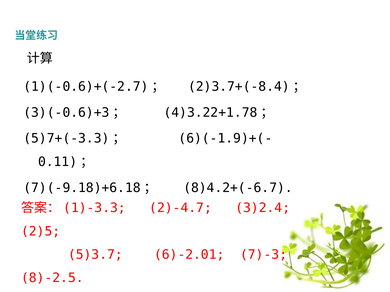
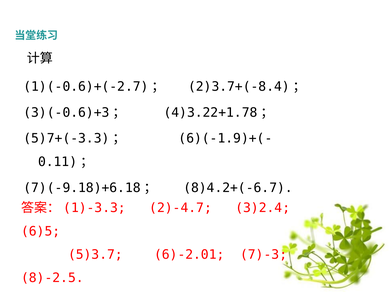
2)5: 2)5 -> 6)5 (41, 232)
